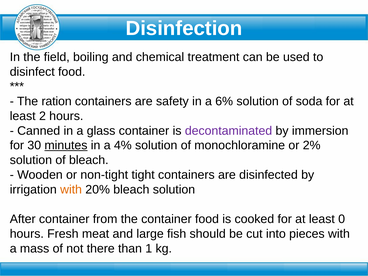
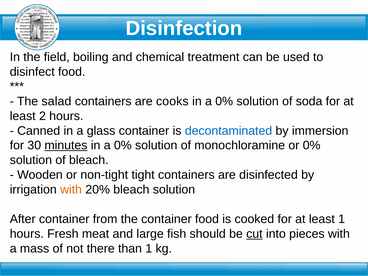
ration: ration -> salad (56, 101)
safety: safety -> cooks (172, 101)
6%: 6% -> 0% (224, 101)
decontaminated colour: purple -> blue (229, 131)
4%: 4% -> 0% (123, 145)
or 2%: 2% -> 0% (312, 145)
least 0: 0 -> 1 (342, 219)
cut underline: none -> present (254, 234)
